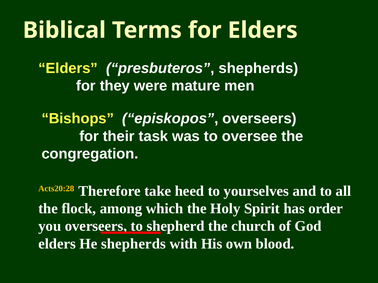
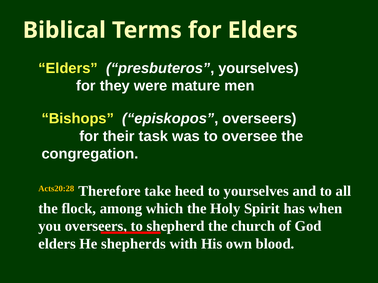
presbuteros shepherds: shepherds -> yourselves (259, 68)
order: order -> when (325, 209)
